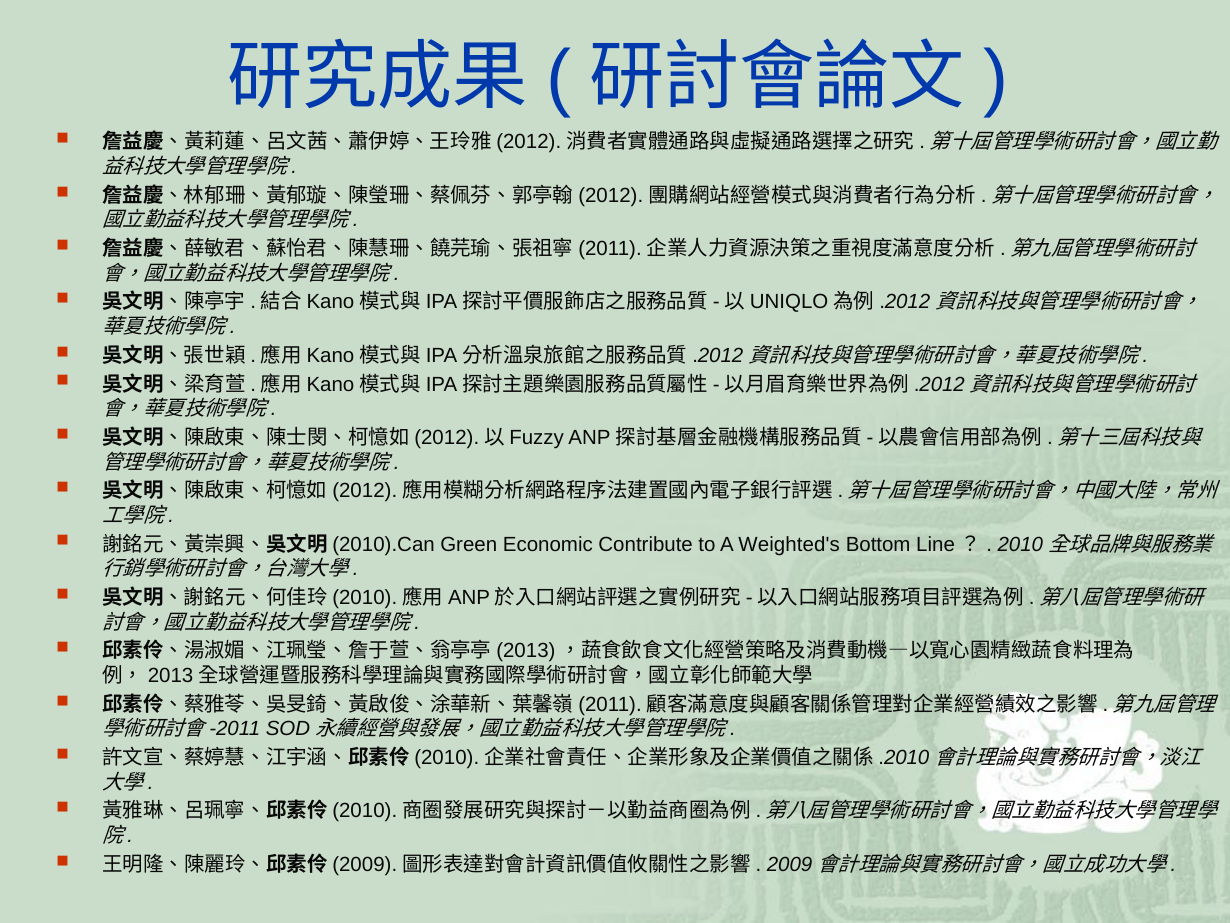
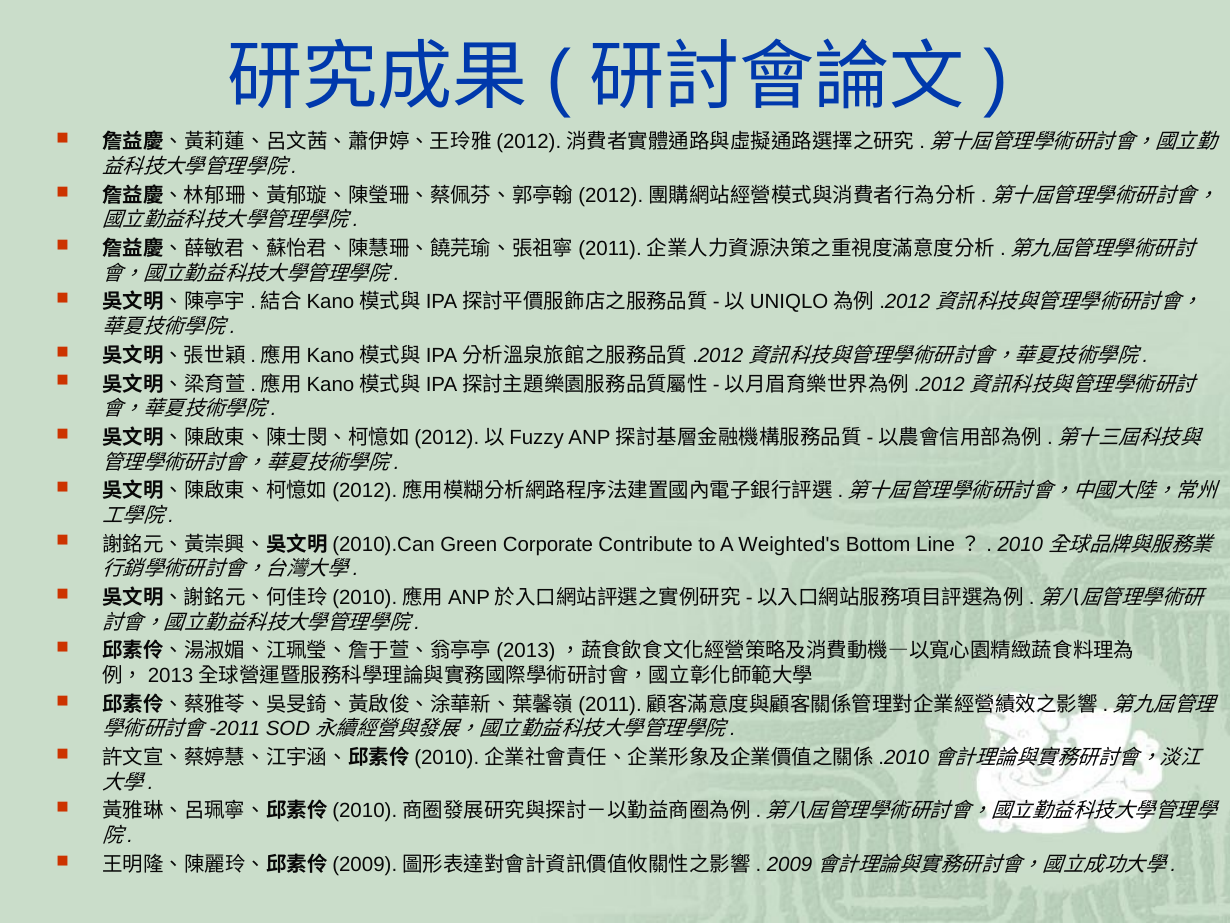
Economic: Economic -> Corporate (548, 544)
